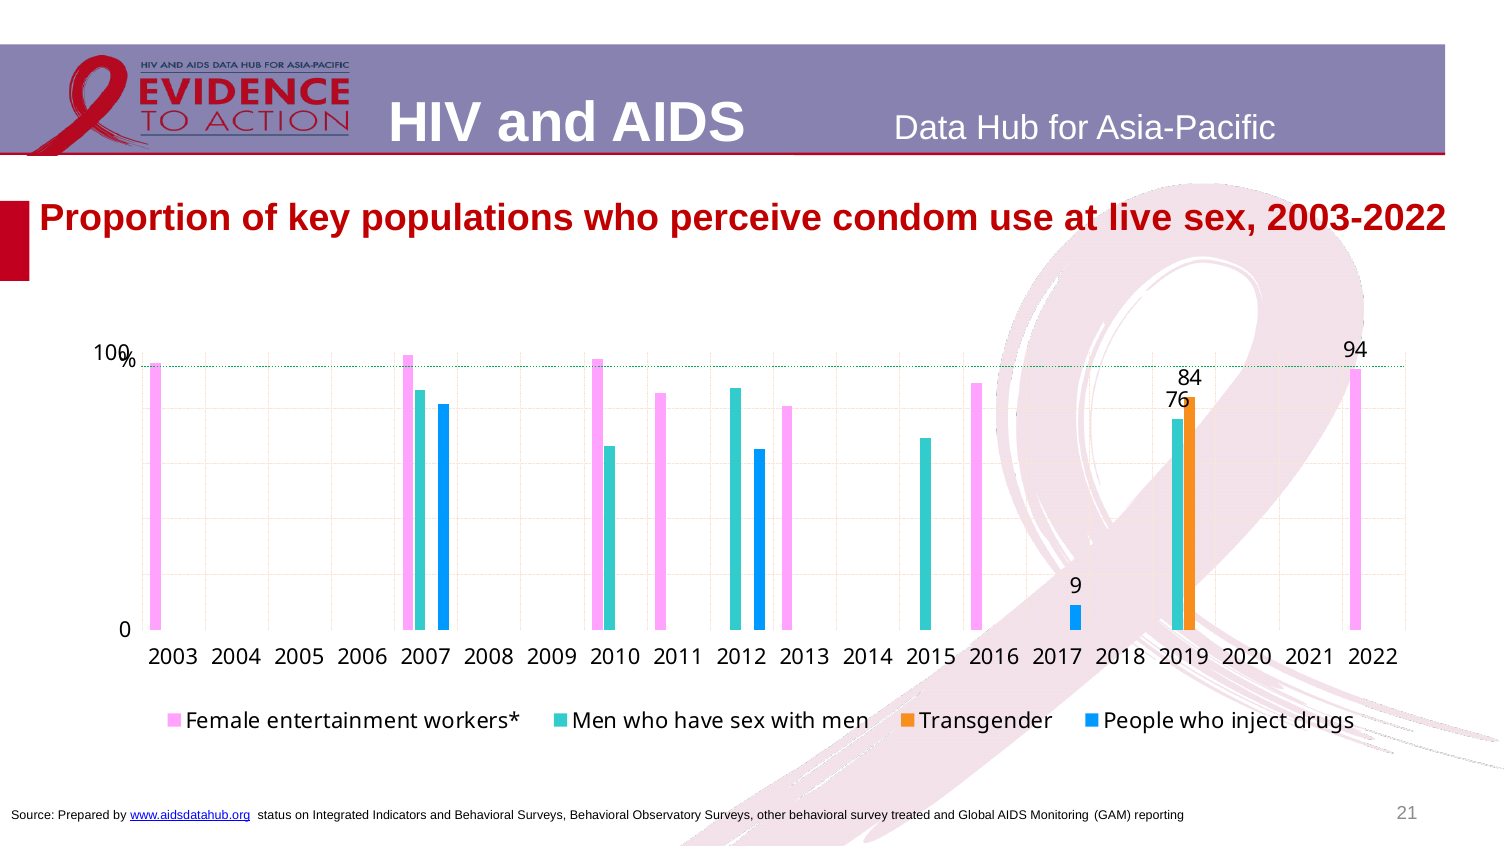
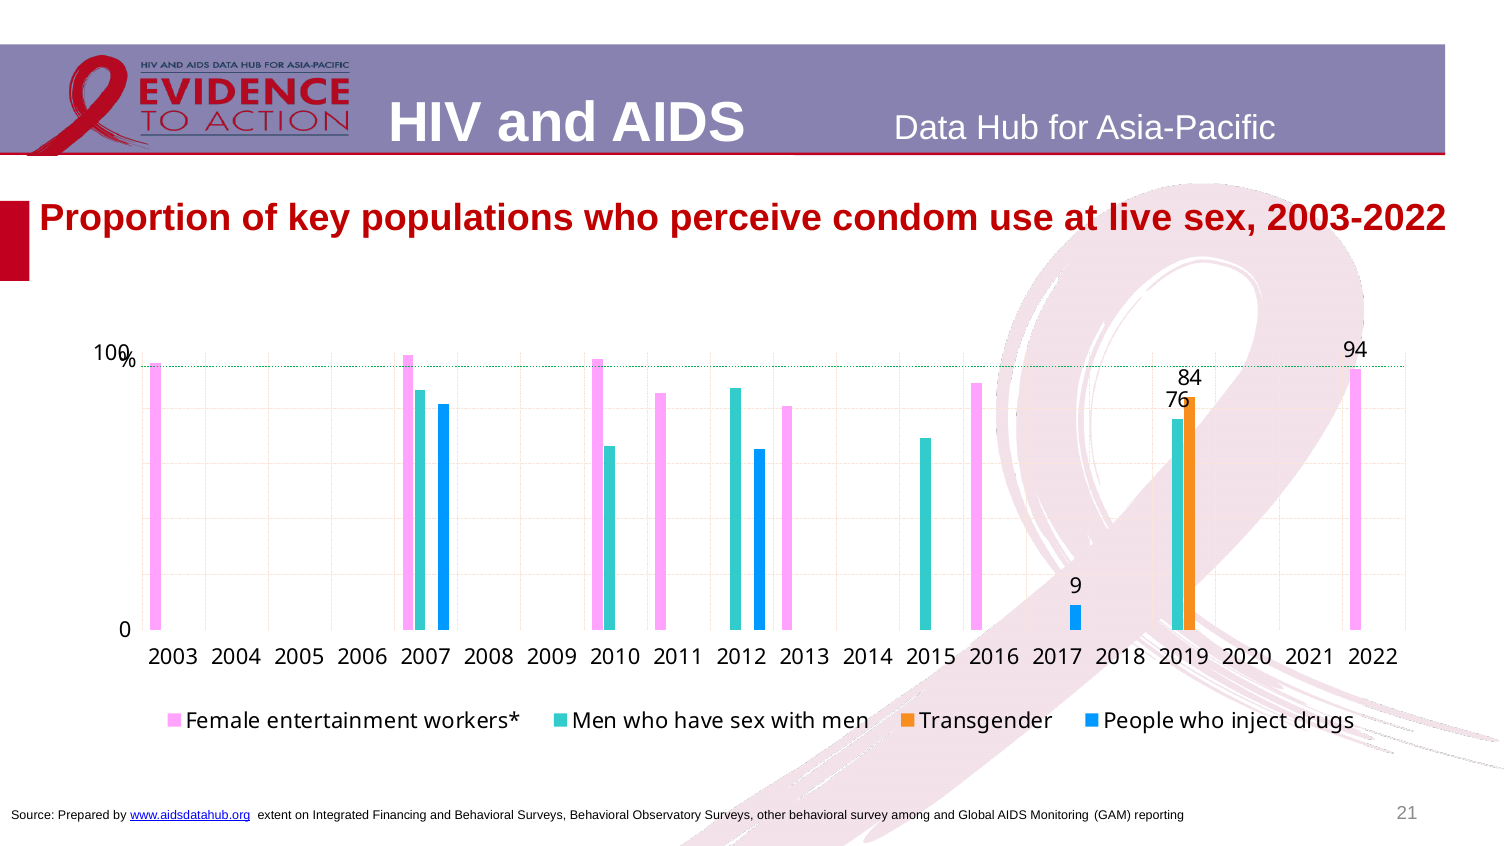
status: status -> extent (275, 815)
Indicators: Indicators -> Financing (400, 815)
treated: treated -> among (911, 815)
